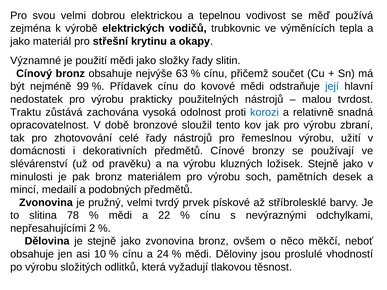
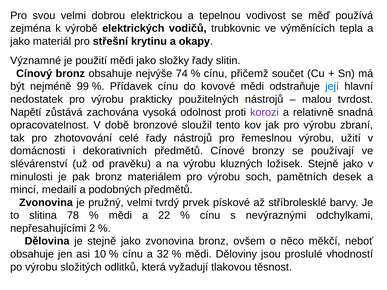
63: 63 -> 74 (182, 74)
Traktu: Traktu -> Napětí (26, 112)
korozi colour: blue -> purple (265, 112)
24: 24 -> 32 (163, 254)
